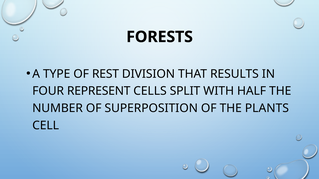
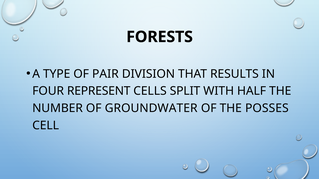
REST: REST -> PAIR (105, 74)
SUPERPOSITION: SUPERPOSITION -> GROUNDWATER (151, 108)
PLANTS: PLANTS -> POSSES (267, 108)
